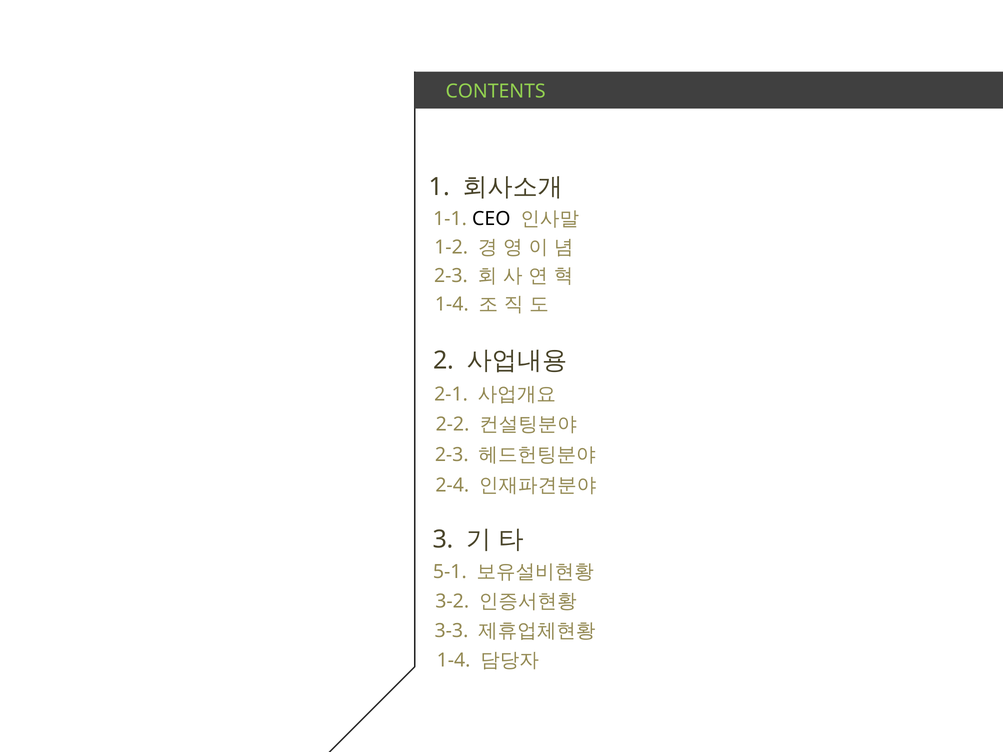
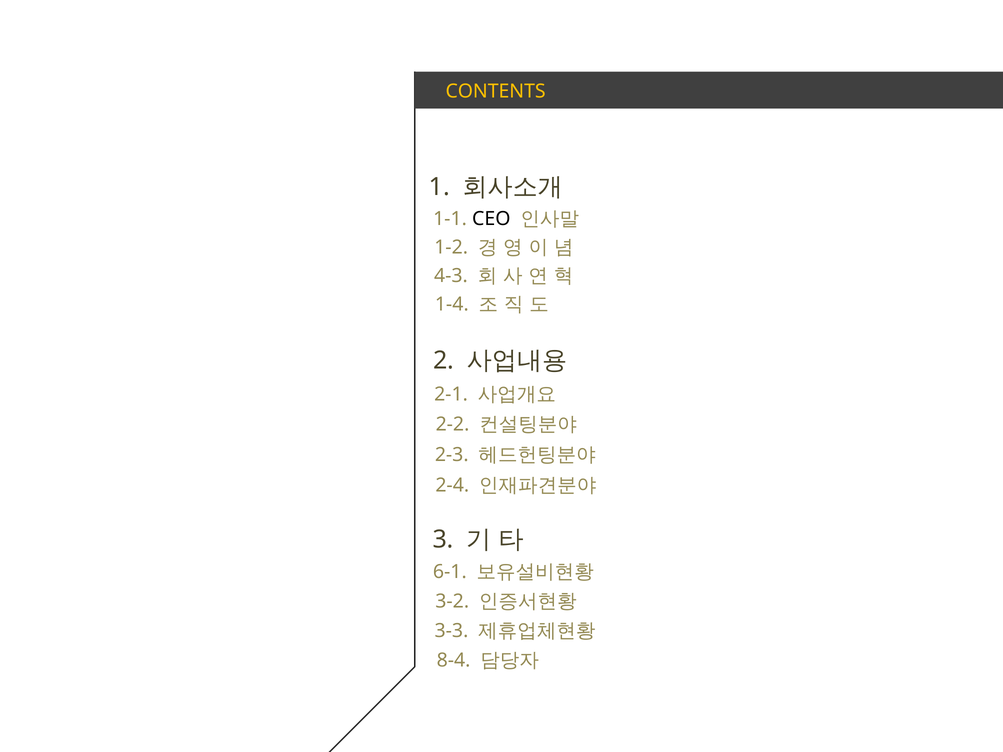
CONTENTS colour: light green -> yellow (496, 91)
2-3: 2-3 -> 4-3 (451, 276)
5-1: 5-1 -> 6-1 (450, 572)
1-4: 1-4 -> 8-4 (454, 661)
